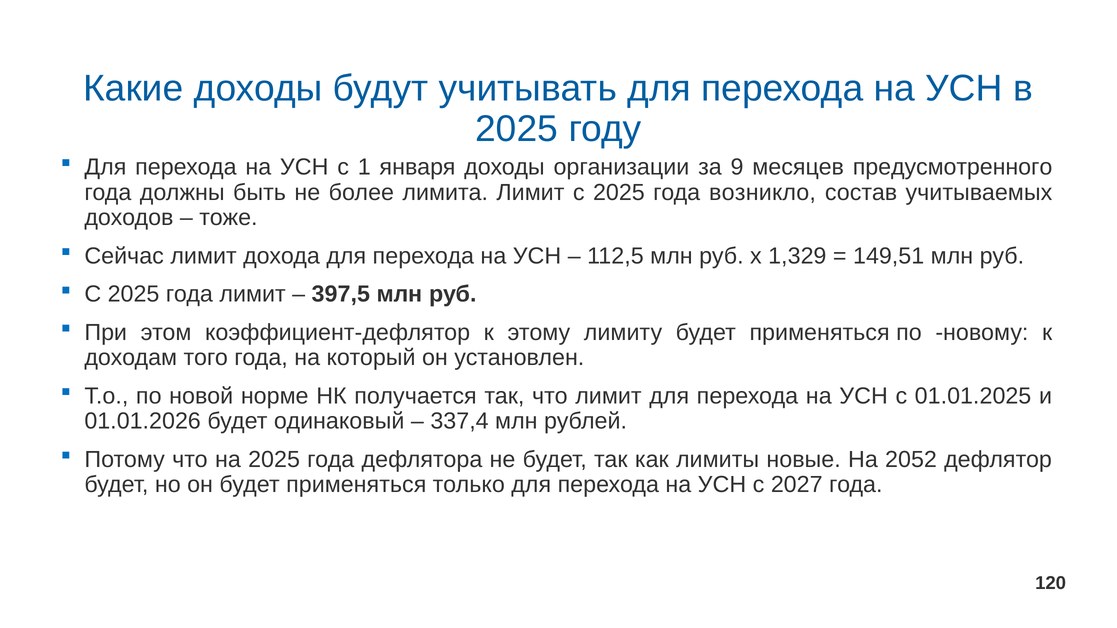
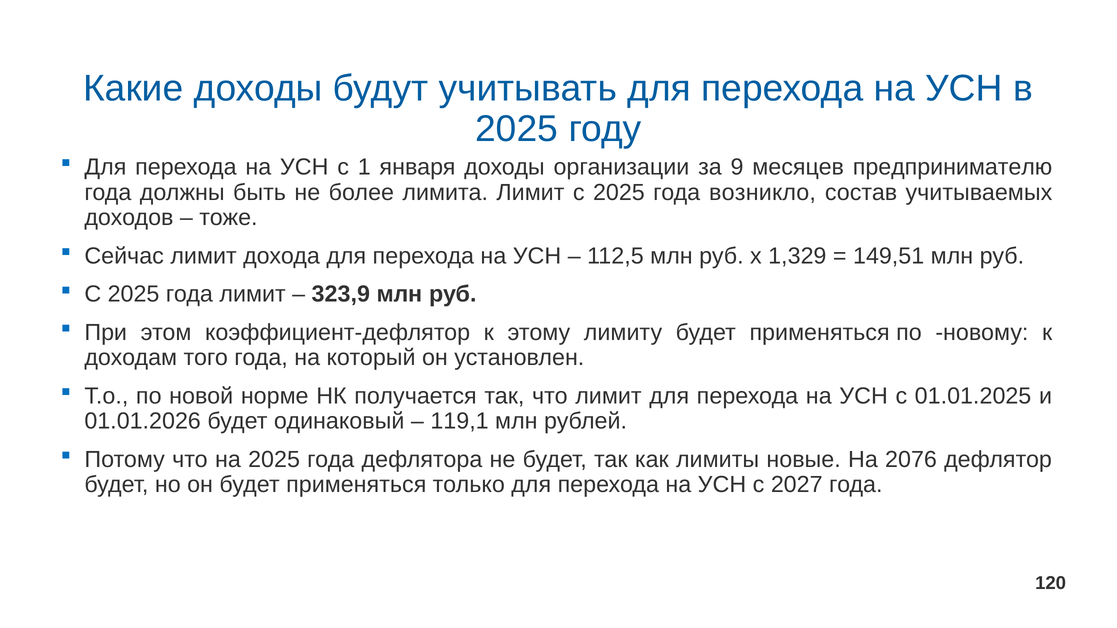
предусмотренного: предусмотренного -> предпринимателю (953, 167)
397,5: 397,5 -> 323,9 (341, 294)
337,4: 337,4 -> 119,1 (460, 421)
2052: 2052 -> 2076 (911, 460)
